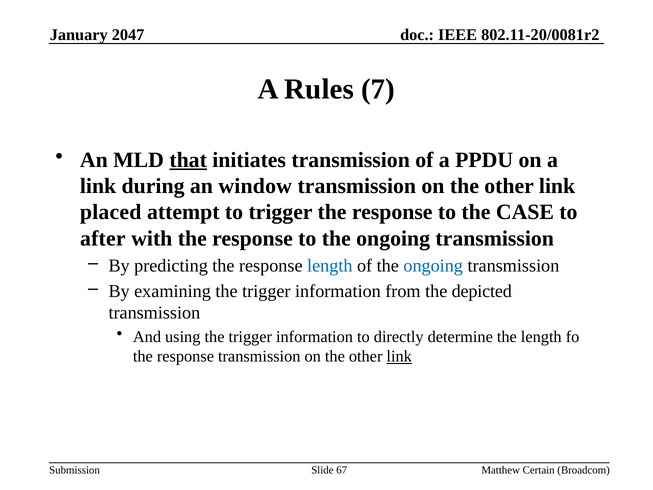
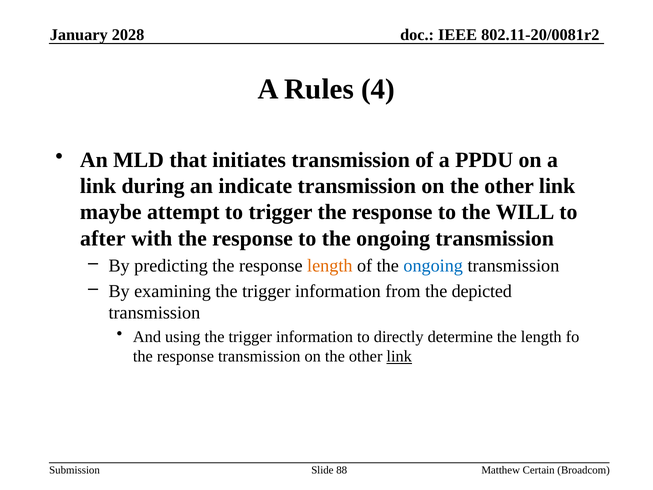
2047: 2047 -> 2028 (128, 35)
7: 7 -> 4 (378, 89)
that underline: present -> none (188, 160)
window: window -> indicate (255, 186)
placed: placed -> maybe (111, 212)
CASE: CASE -> WILL (525, 212)
length colour: blue -> orange (330, 266)
67: 67 -> 88 (342, 470)
